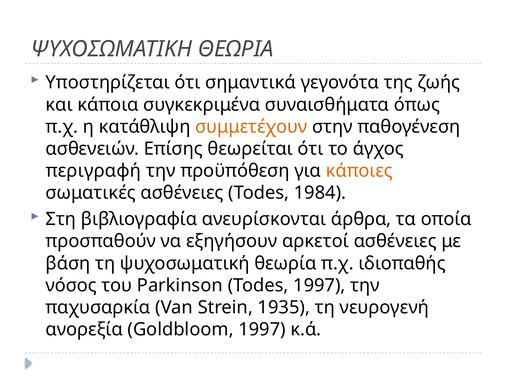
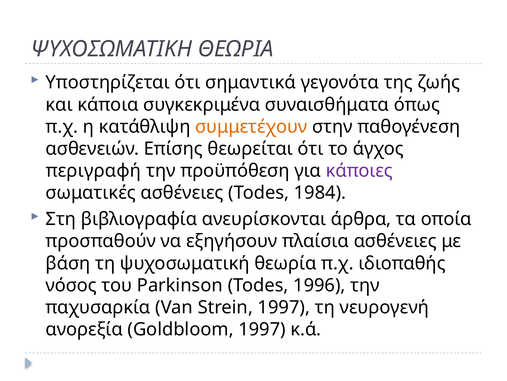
κάποιες colour: orange -> purple (359, 170)
αρκετοί: αρκετοί -> πλαίσια (316, 241)
Todes 1997: 1997 -> 1996 (319, 285)
Strein 1935: 1935 -> 1997 (284, 307)
